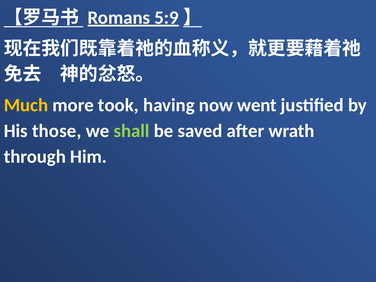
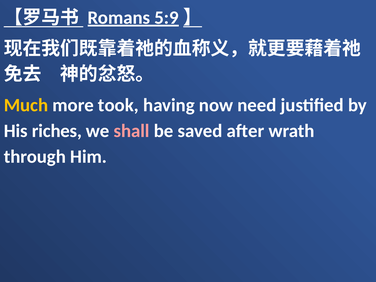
went: went -> need (257, 105)
those: those -> riches (57, 131)
shall colour: light green -> pink (132, 131)
